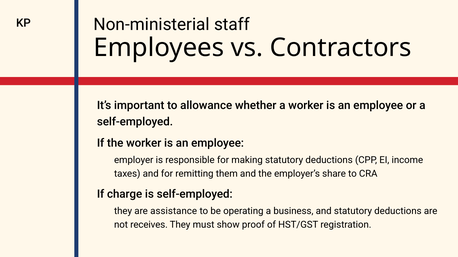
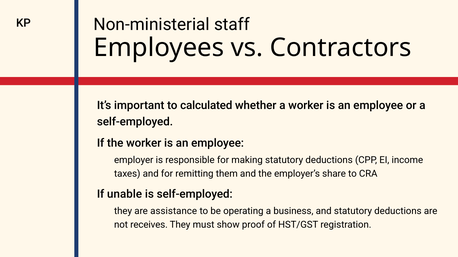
allowance: allowance -> calculated (206, 106)
charge: charge -> unable (125, 195)
